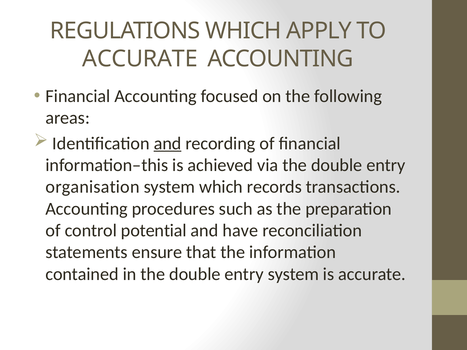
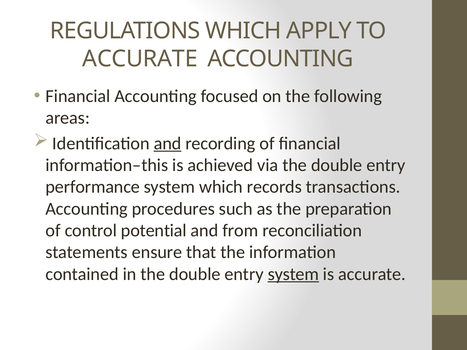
organisation: organisation -> performance (93, 187)
have: have -> from (240, 231)
system underline: none -> present (293, 274)
